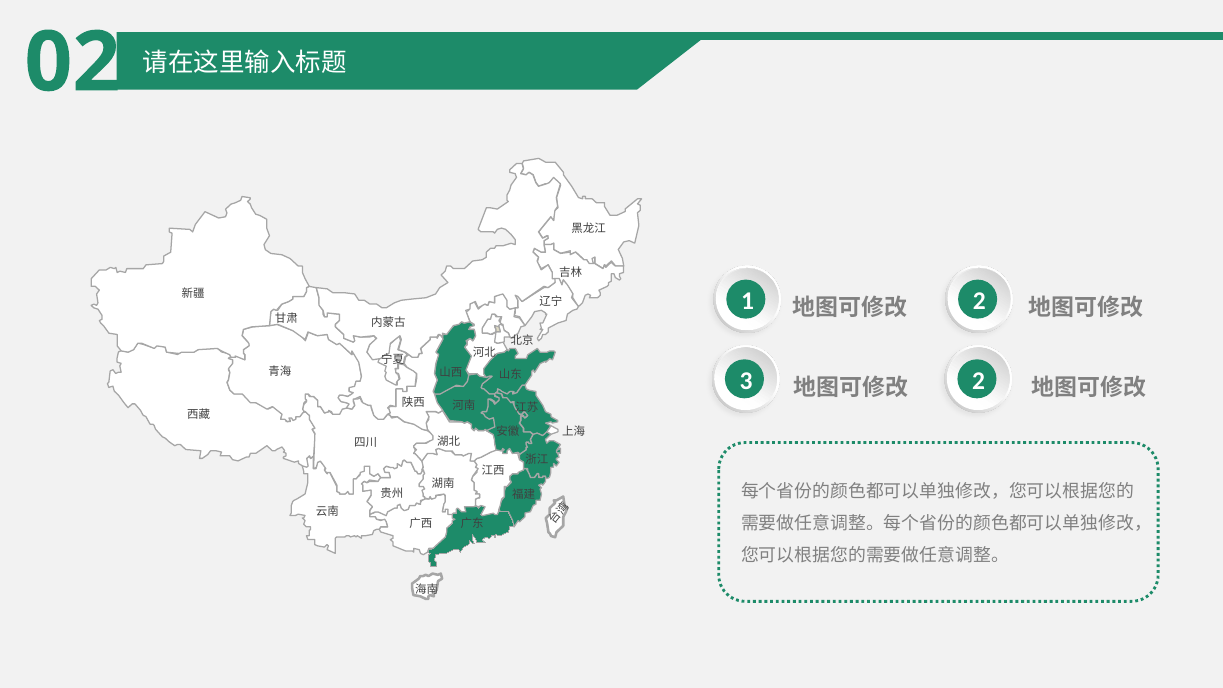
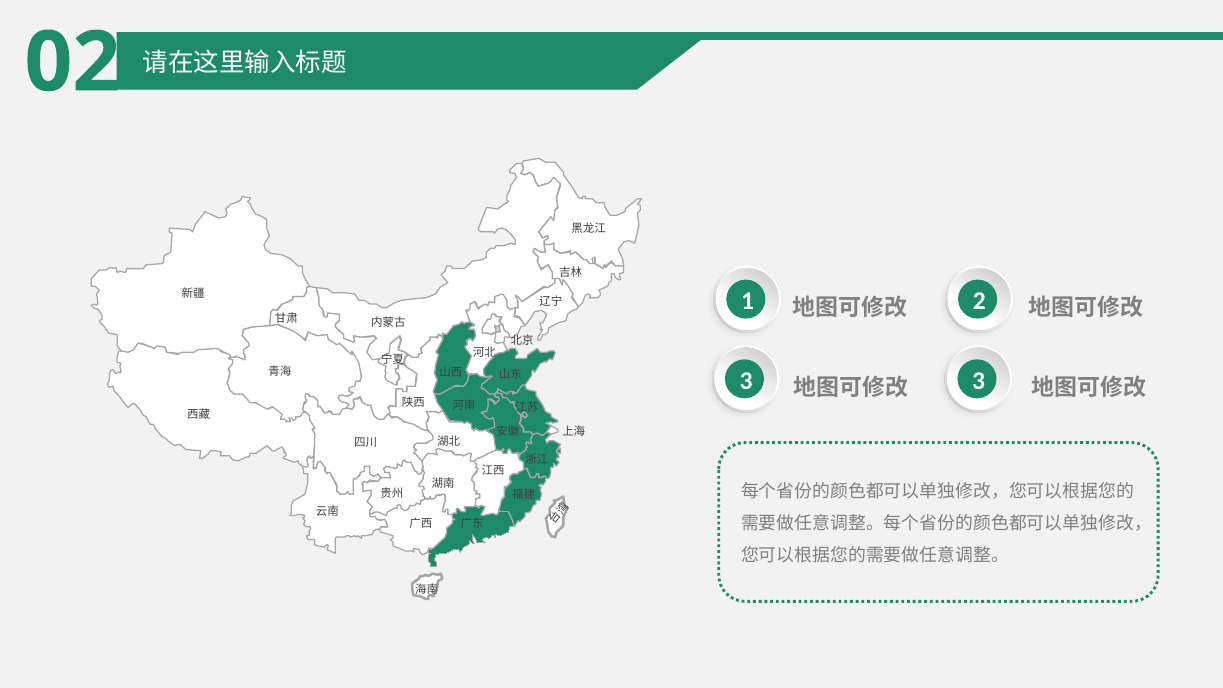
3 2: 2 -> 3 (979, 381)
